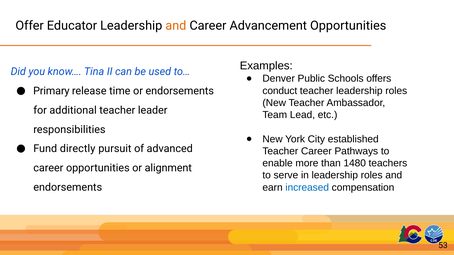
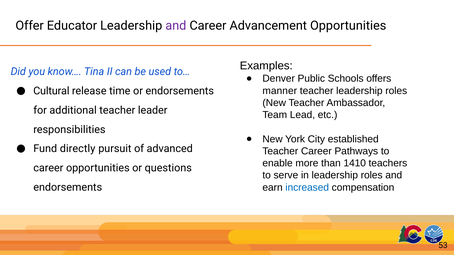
and colour: orange -> purple (176, 26)
Primary: Primary -> Cultural (51, 91)
conduct: conduct -> manner (280, 91)
1480: 1480 -> 1410 (355, 163)
alignment: alignment -> questions (168, 168)
